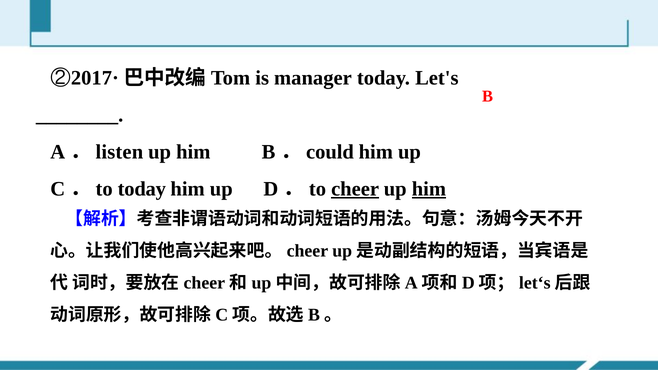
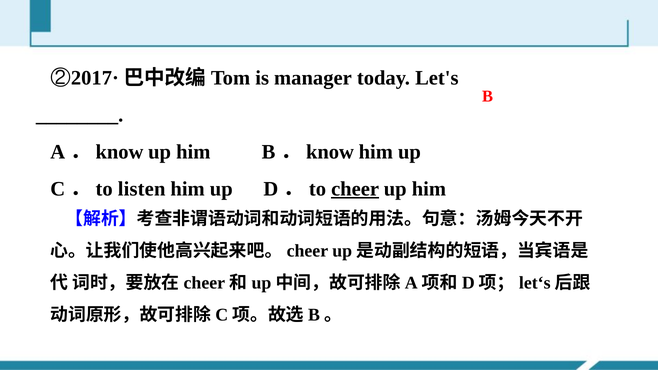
listen: listen -> know (120, 152)
could: could -> know (330, 152)
today: today -> listen (142, 189)
him underline: present -> none (429, 189)
